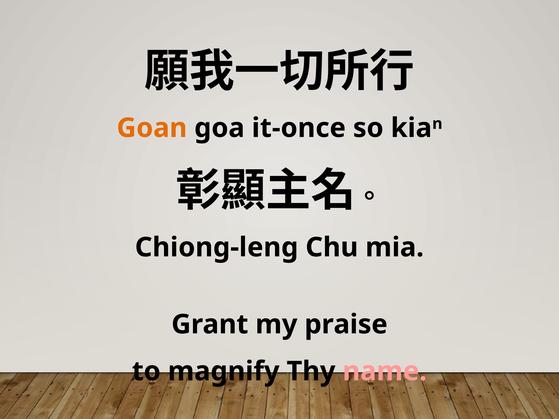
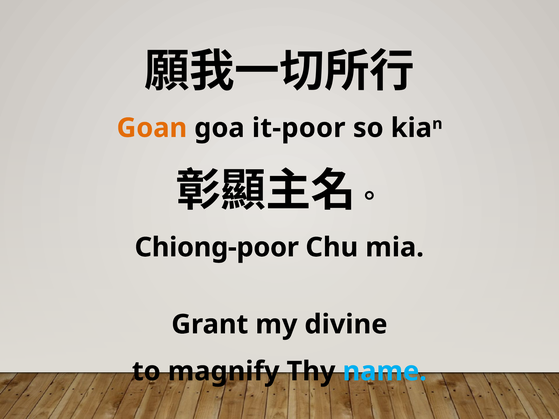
it-once: it-once -> it-poor (299, 128)
Chiong-leng: Chiong-leng -> Chiong-poor (217, 248)
praise: praise -> divine (346, 325)
name colour: pink -> light blue (385, 372)
